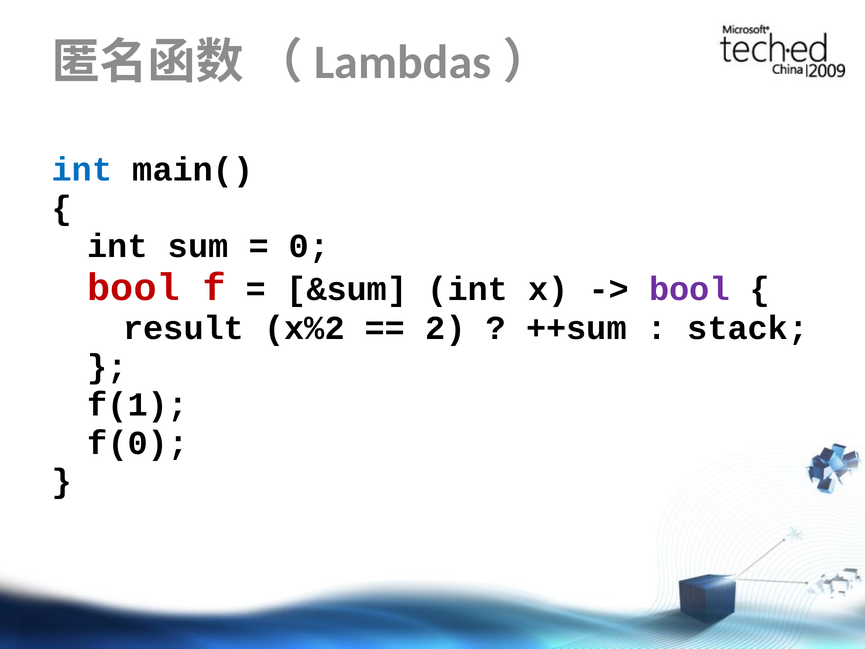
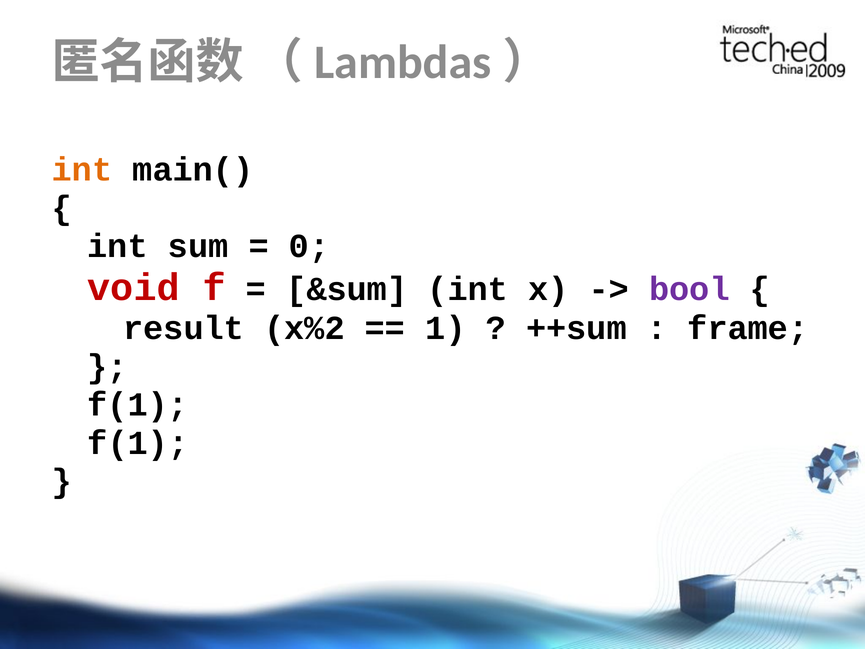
int colour: blue -> orange (82, 170)
bool: bool -> void (134, 287)
2: 2 -> 1 (446, 328)
stack: stack -> frame (748, 328)
f(0: f(0 -> f(1 (138, 443)
